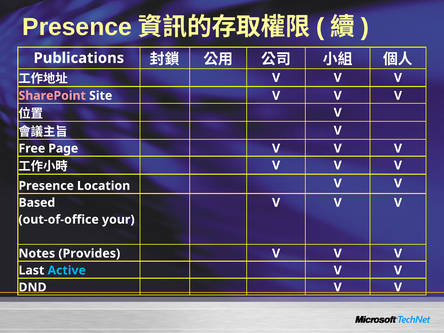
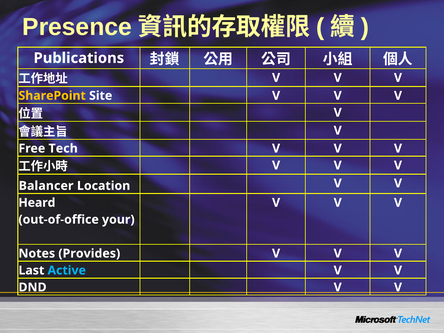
SharePoint colour: pink -> yellow (52, 96)
Page: Page -> Tech (63, 148)
Presence: Presence -> Balancer (46, 186)
Based: Based -> Heard (37, 203)
